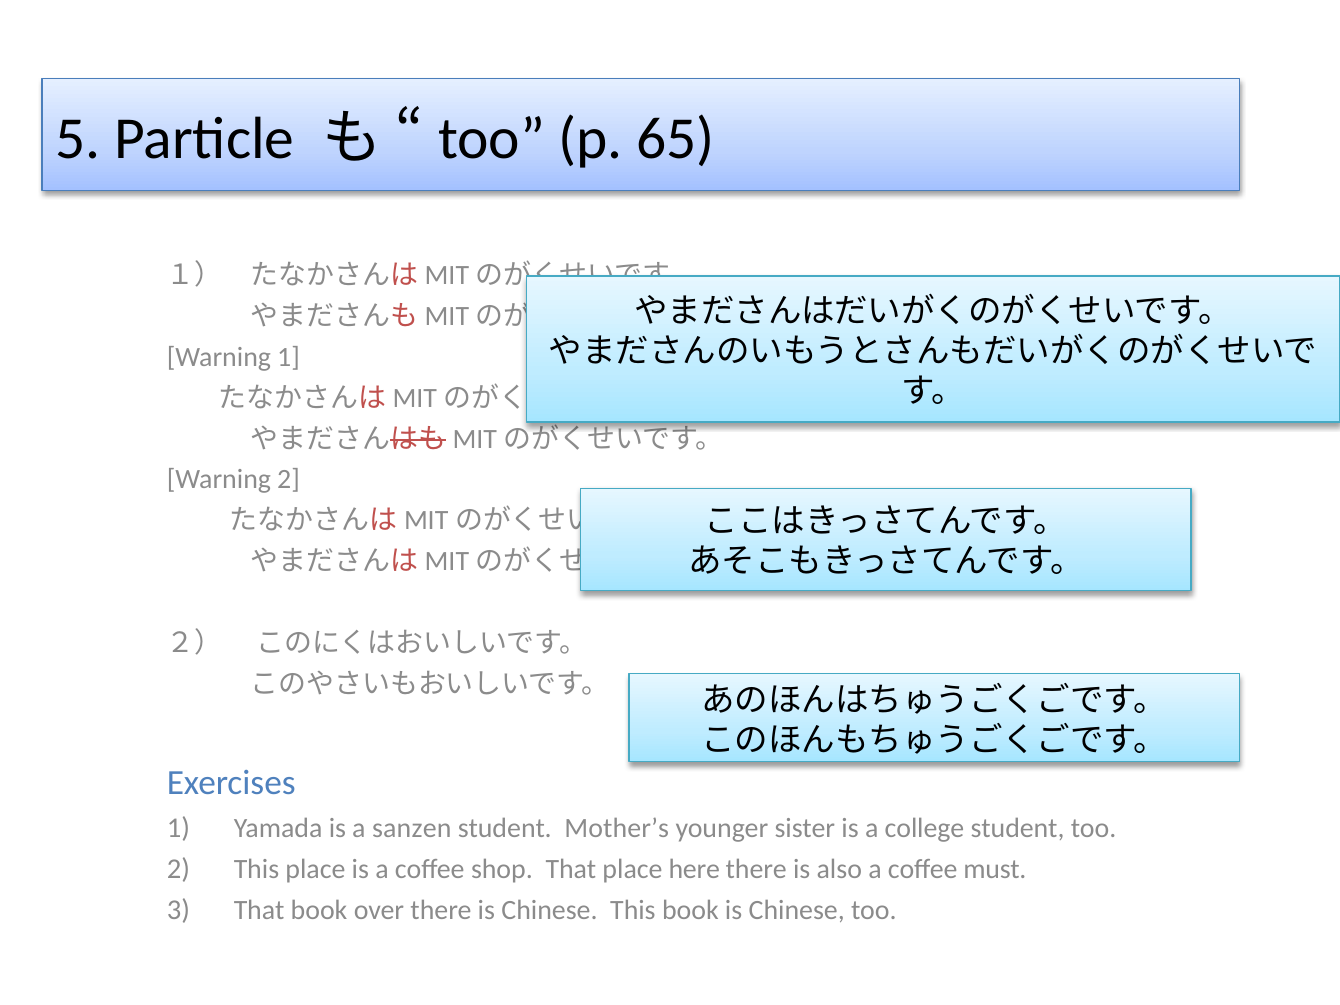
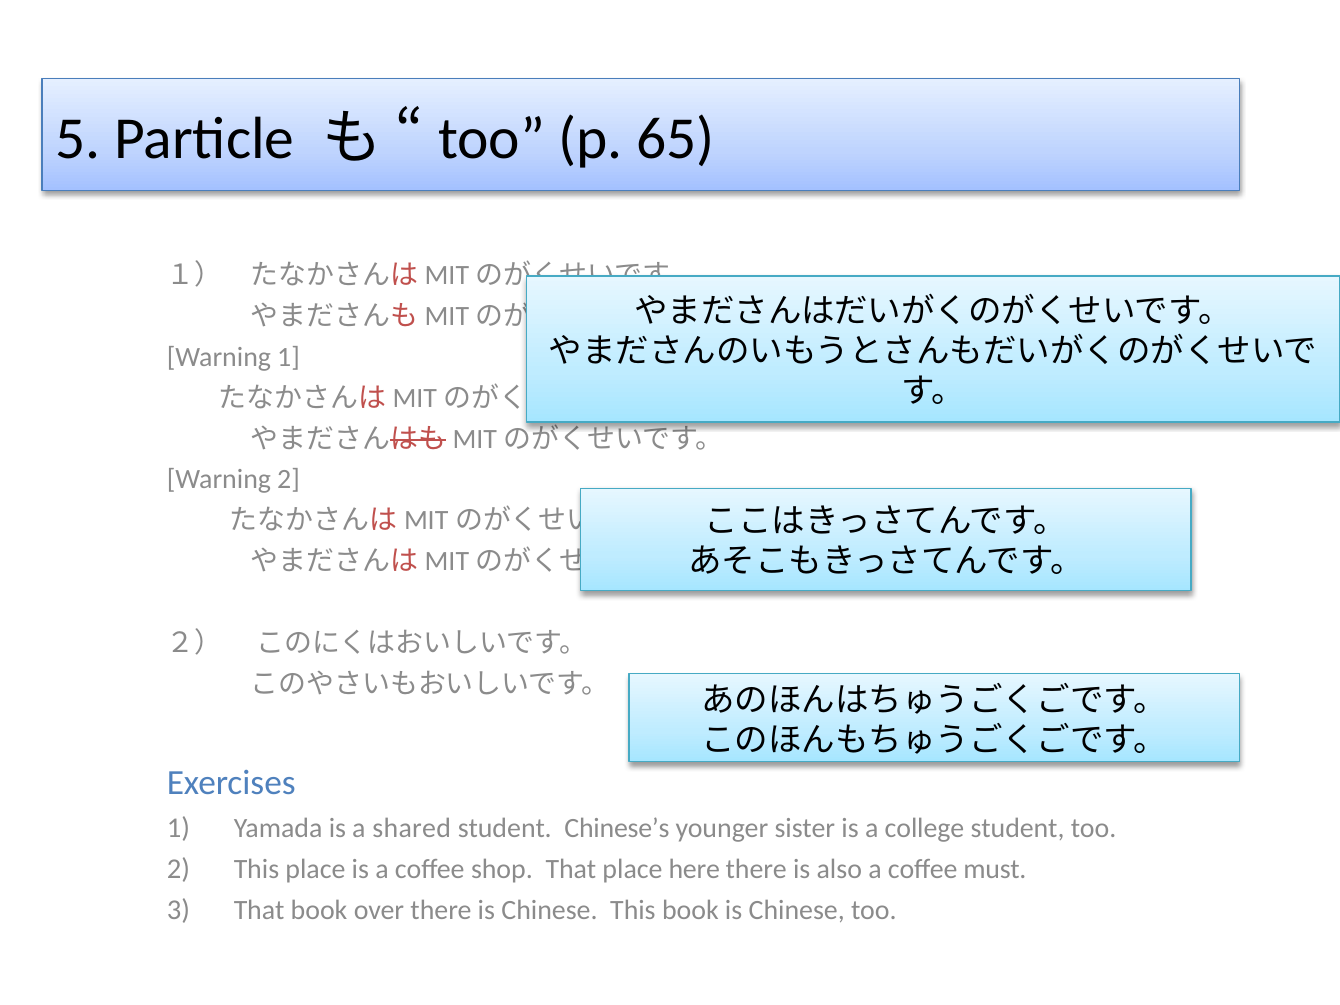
sanzen: sanzen -> shared (412, 828)
Mother’s: Mother’s -> Chinese’s (617, 828)
